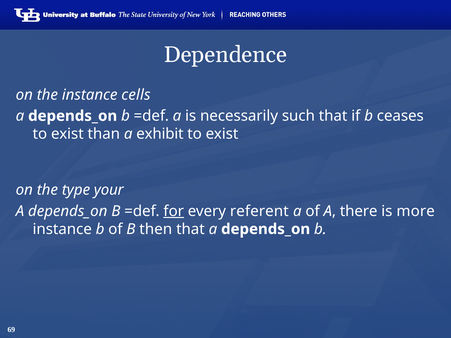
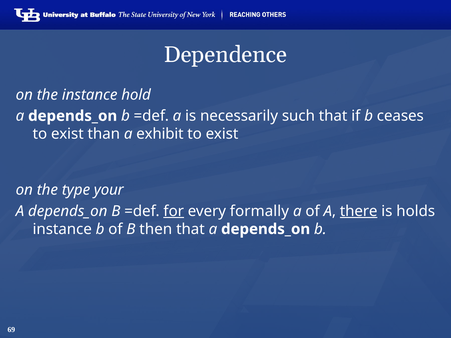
cells: cells -> hold (136, 95)
referent: referent -> formally (259, 211)
there underline: none -> present (359, 211)
more: more -> holds (416, 211)
